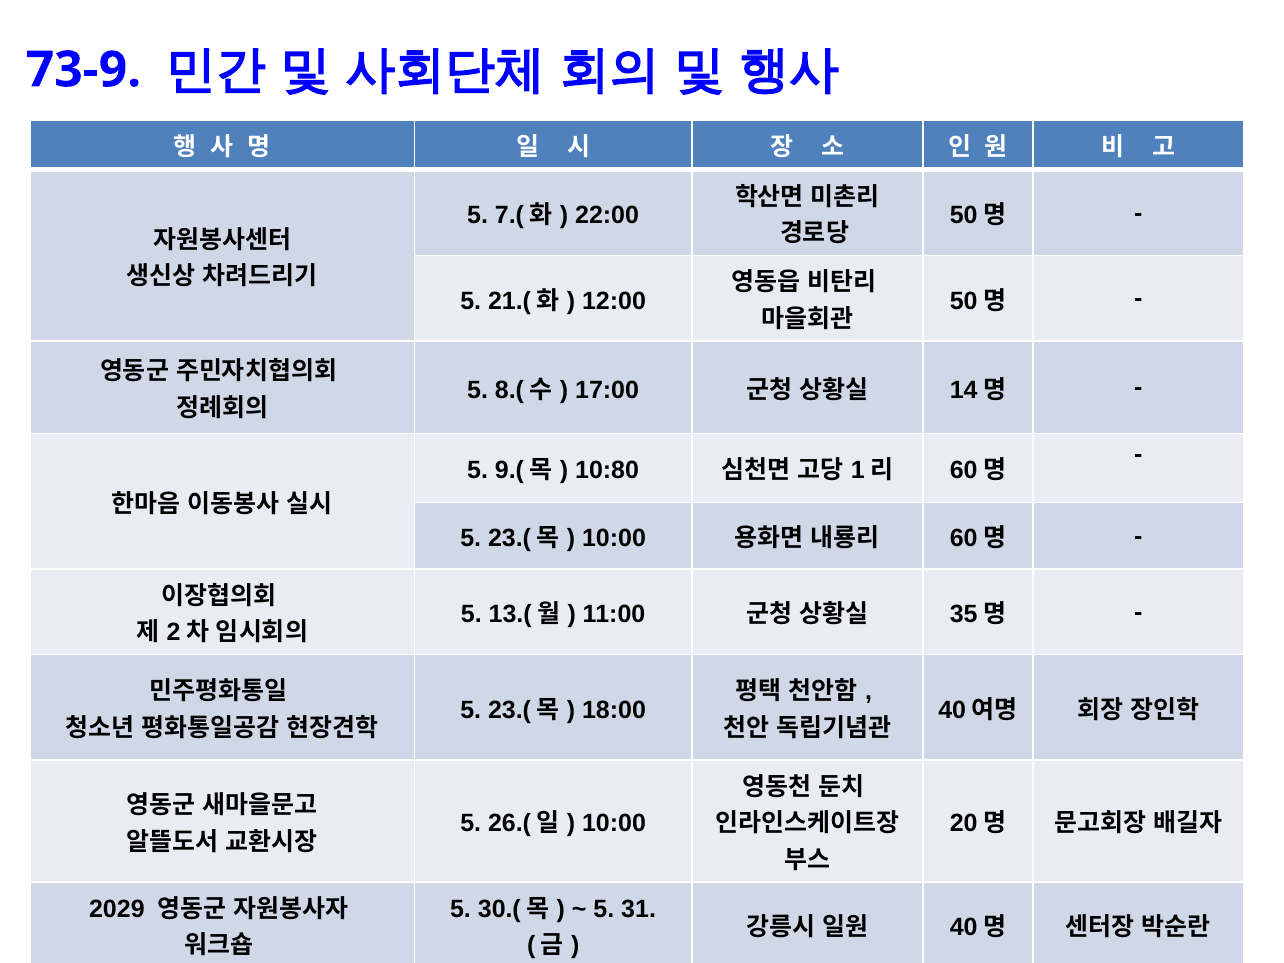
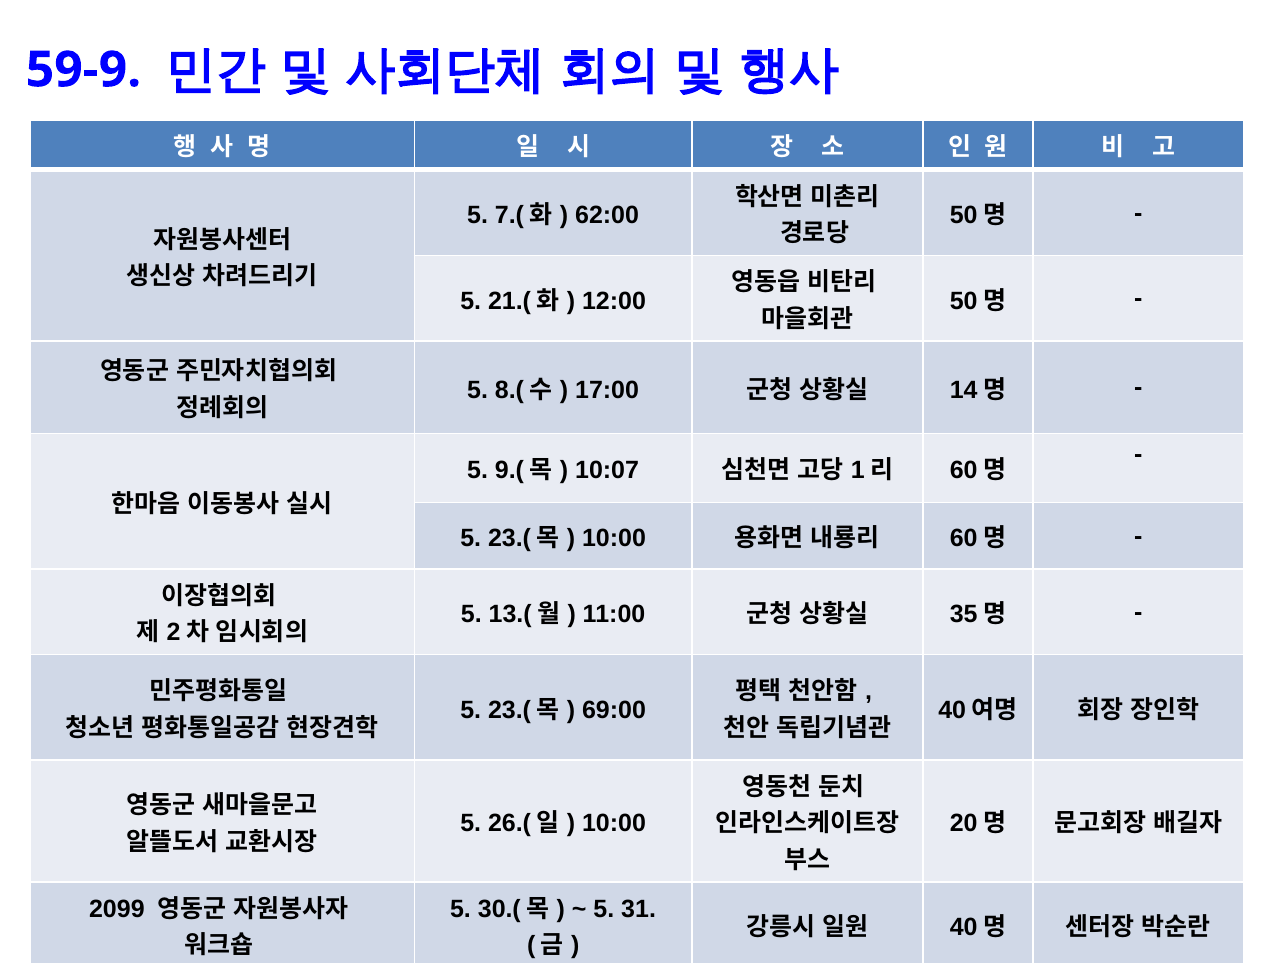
73-9: 73-9 -> 59-9 (83, 70)
22:00: 22:00 -> 62:00 (607, 215)
10:80: 10:80 -> 10:07 (607, 471)
18:00: 18:00 -> 69:00 (614, 710)
2029: 2029 -> 2099 (117, 909)
